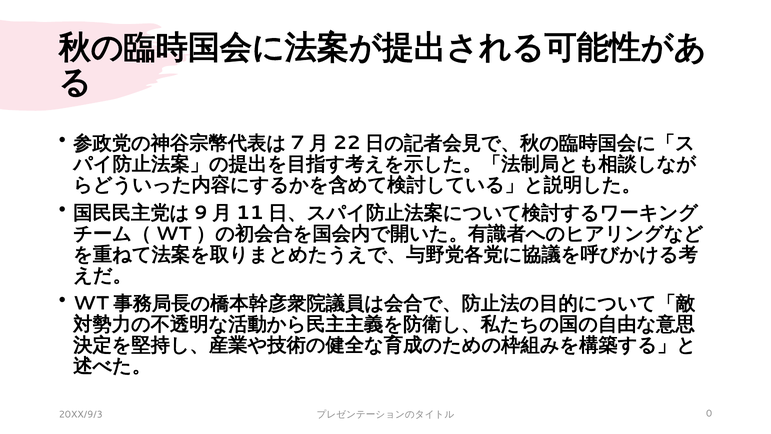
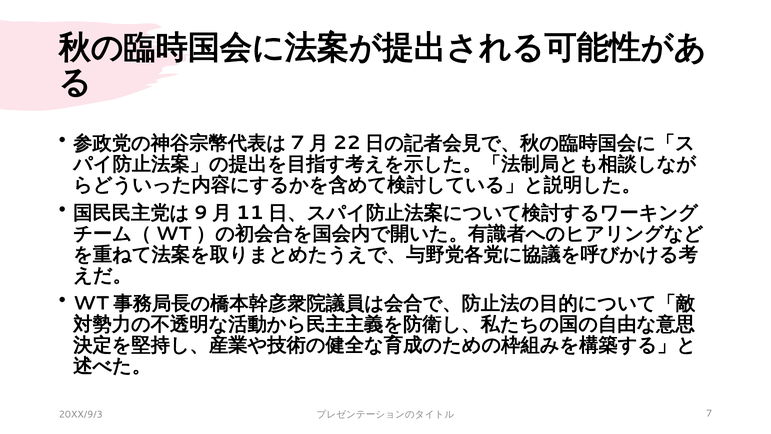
0: 0 -> 7 (709, 413)
